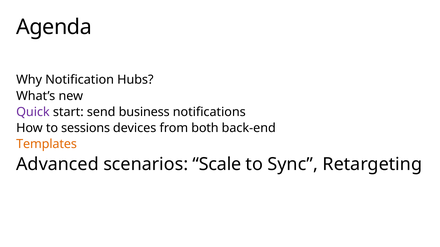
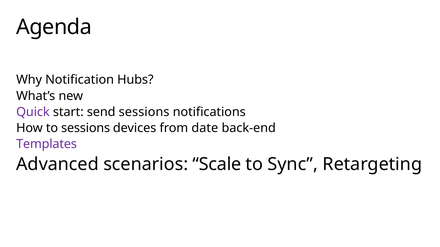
send business: business -> sessions (144, 112)
both: both -> date (205, 128)
Templates colour: orange -> purple (47, 144)
